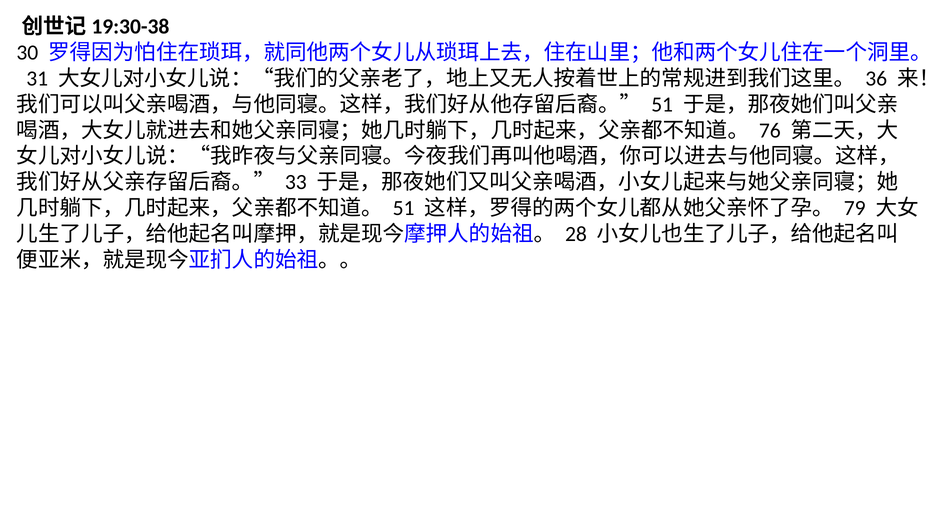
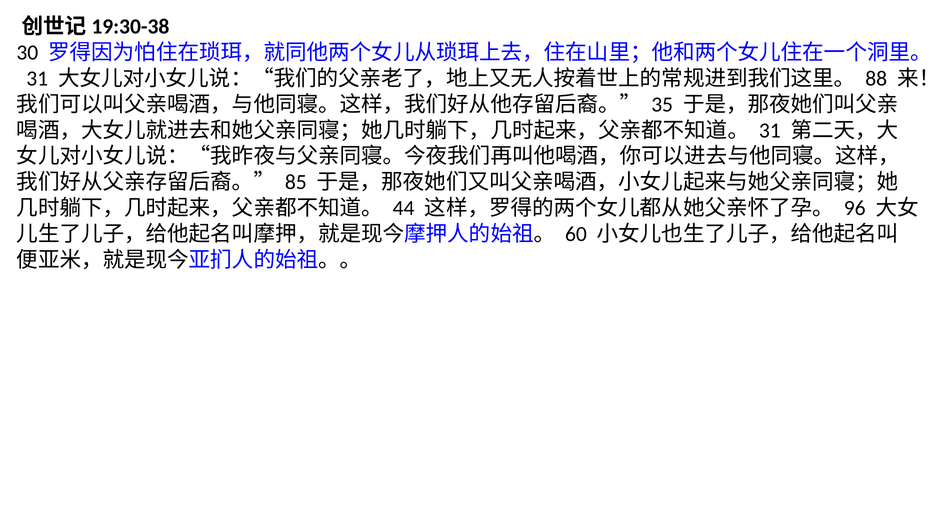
36: 36 -> 88 (876, 79)
51: 51 -> 35 (662, 105)
76: 76 -> 31 (770, 130)
33: 33 -> 85 (296, 182)
51: 51 -> 44 (404, 208)
79: 79 -> 96 (855, 208)
28: 28 -> 60 (576, 234)
